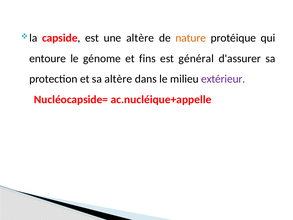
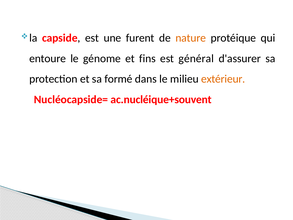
une altère: altère -> furent (140, 38)
sa altère: altère -> formé (118, 79)
extérieur colour: purple -> orange (223, 79)
ac.nucléique+appelle: ac.nucléique+appelle -> ac.nucléique+souvent (161, 99)
